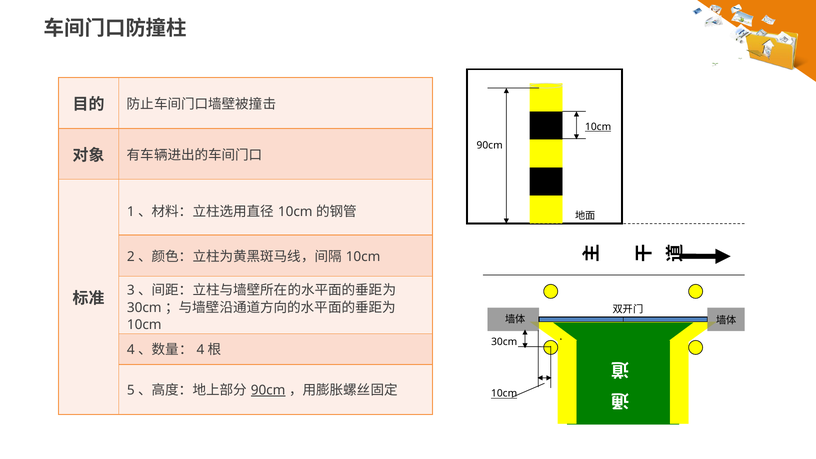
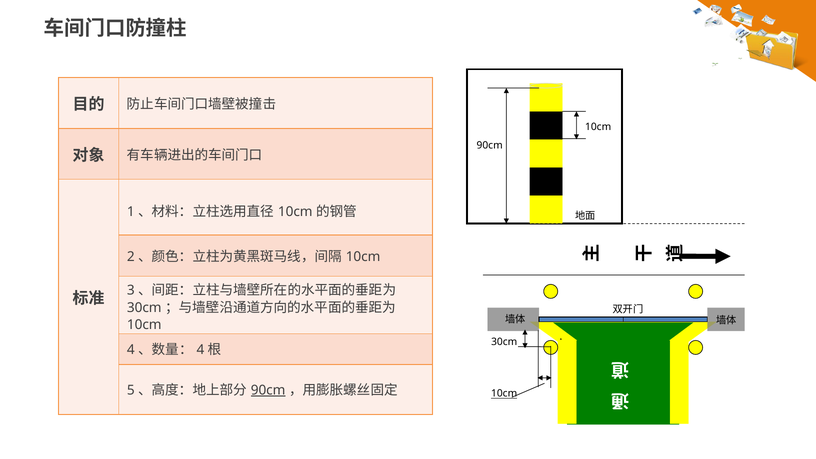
10cm underline: present -> none (598, 127)
